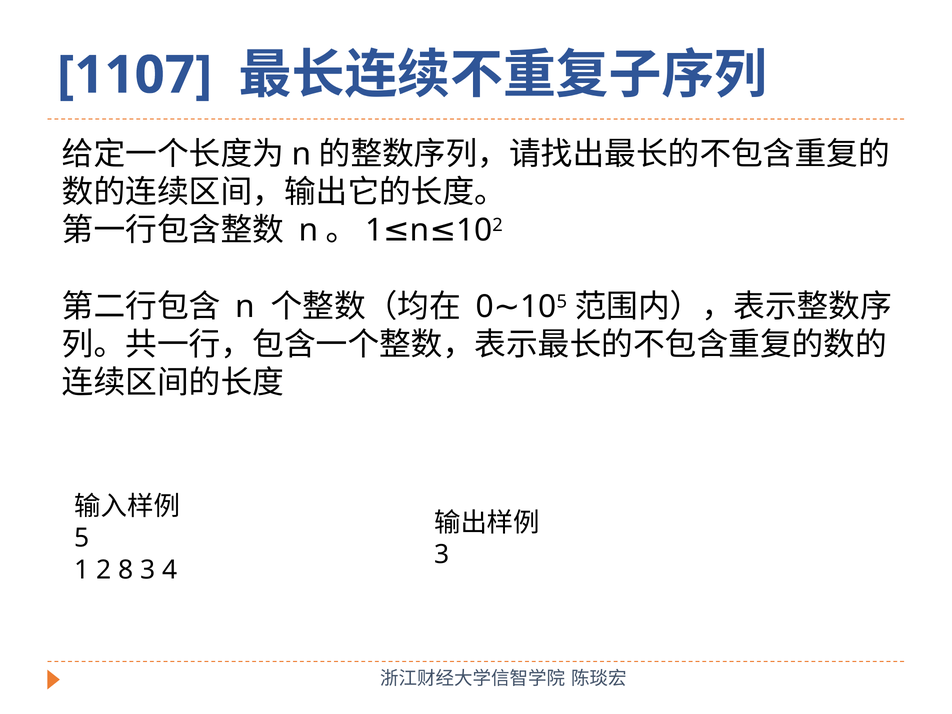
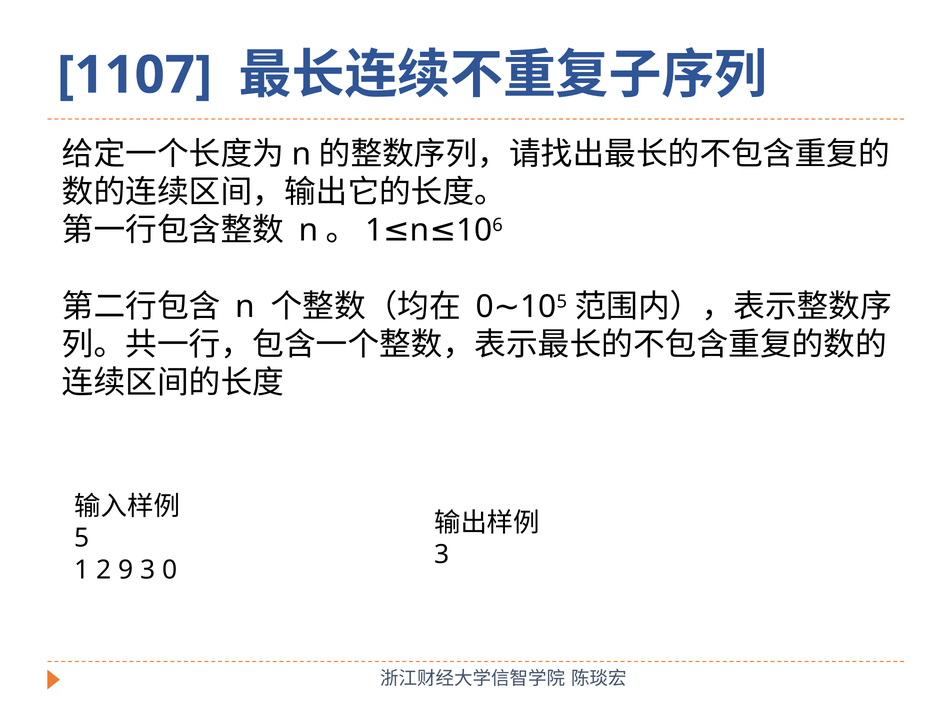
2: 2 -> 6 (498, 225)
8: 8 -> 9 (126, 570)
3 4: 4 -> 0 (170, 570)
